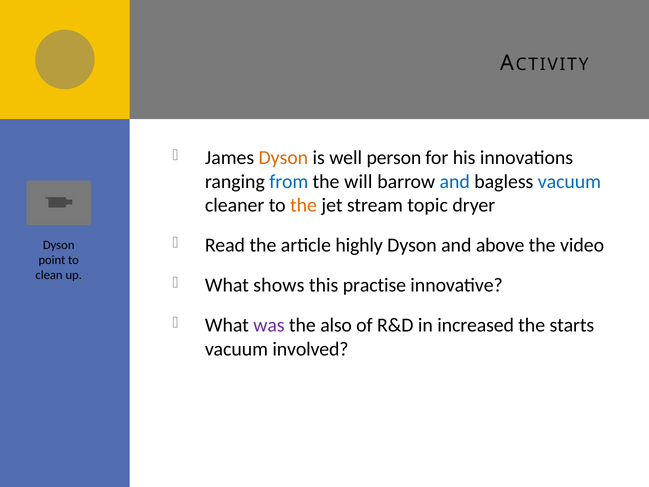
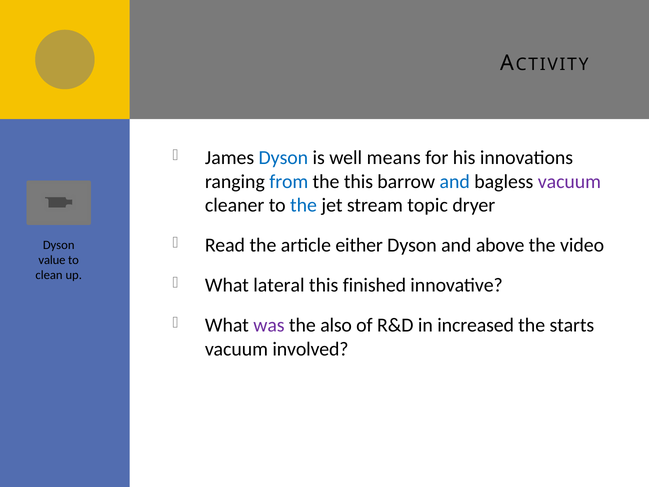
Dyson colour: orange -> blue (283, 158)
person: person -> means (394, 158)
the will: will -> this (358, 181)
vacuum colour: blue -> purple (569, 181)
the colour: orange -> blue (304, 205)
highly: highly -> either (359, 245)
point: point -> value (52, 260)
shows: shows -> lateral (279, 285)
practise: practise -> finished (374, 285)
